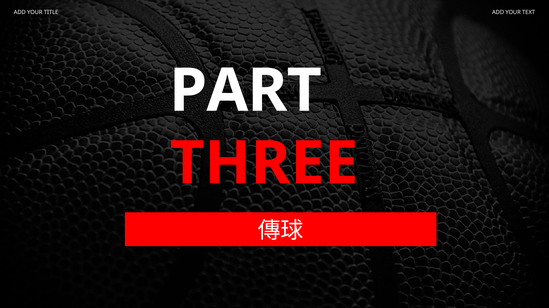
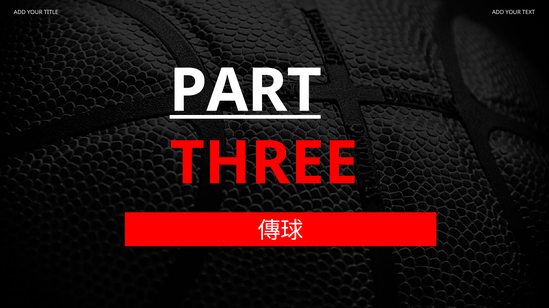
PART underline: none -> present (246, 91)
